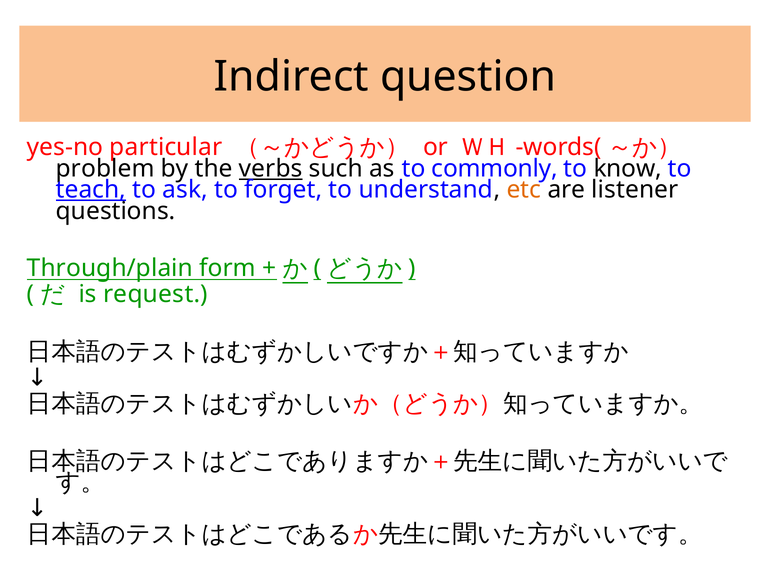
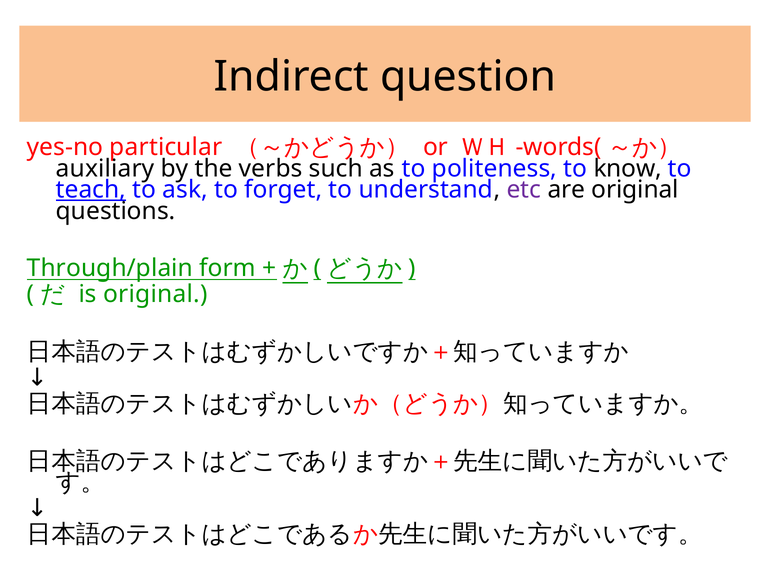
problem: problem -> auxiliary (105, 169)
verbs underline: present -> none (271, 169)
commonly: commonly -> politeness (494, 169)
etc colour: orange -> purple (524, 190)
are listener: listener -> original (635, 190)
is request: request -> original (155, 295)
